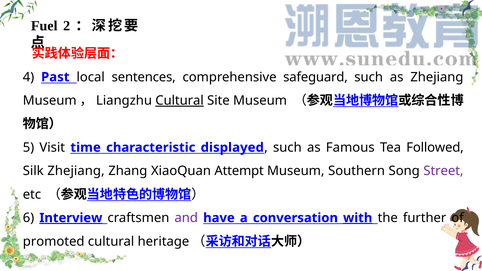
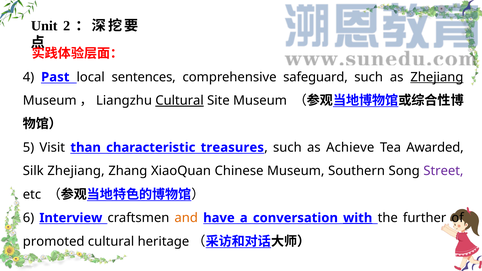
Fuel: Fuel -> Unit (44, 26)
Zhejiang underline: none -> present (437, 77)
time: time -> than (86, 148)
displayed: displayed -> treasures (232, 148)
Famous: Famous -> Achieve (350, 148)
Followed: Followed -> Awarded (435, 148)
Attempt: Attempt -> Chinese (239, 171)
Interview underline: present -> none (71, 218)
and colour: purple -> orange (186, 218)
